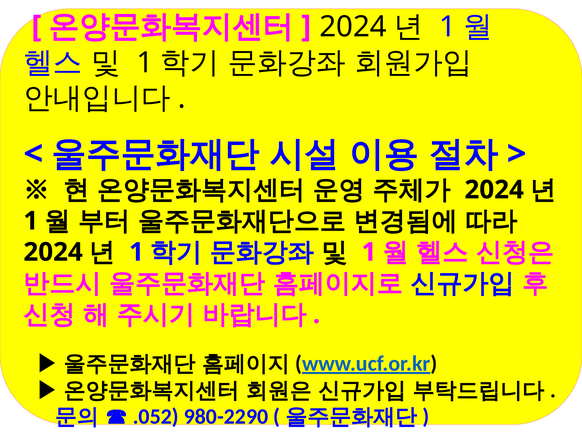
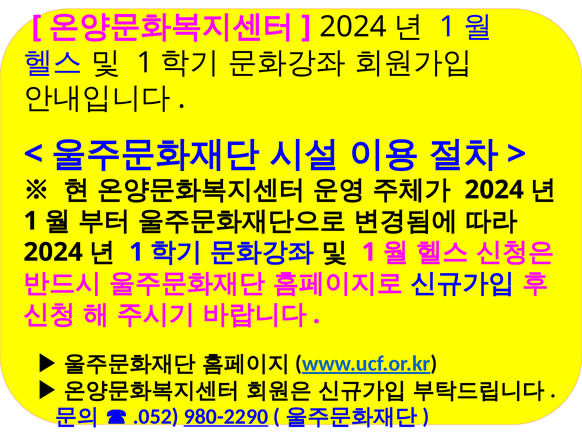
980-2290 underline: none -> present (226, 417)
